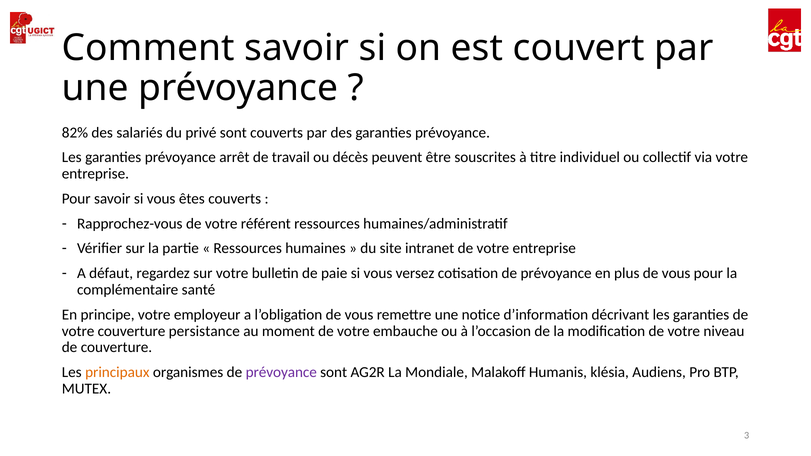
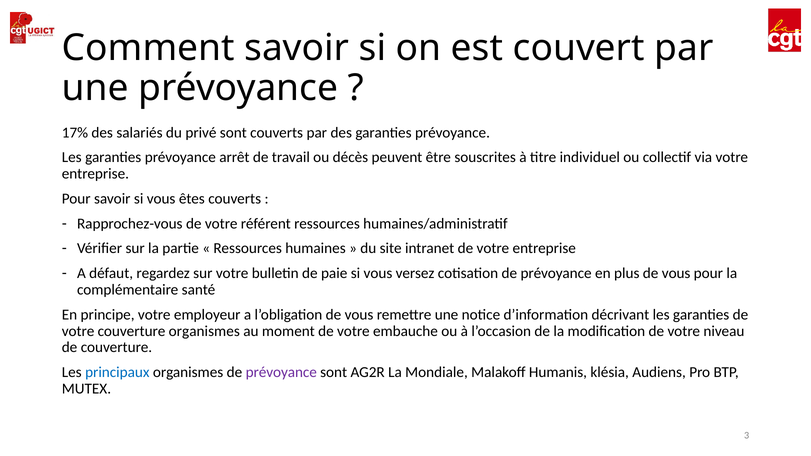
82%: 82% -> 17% (75, 133)
couverture persistance: persistance -> organismes (204, 331)
principaux colour: orange -> blue (117, 372)
